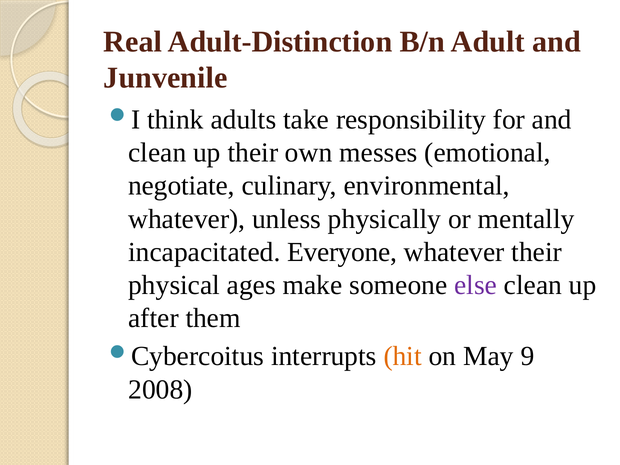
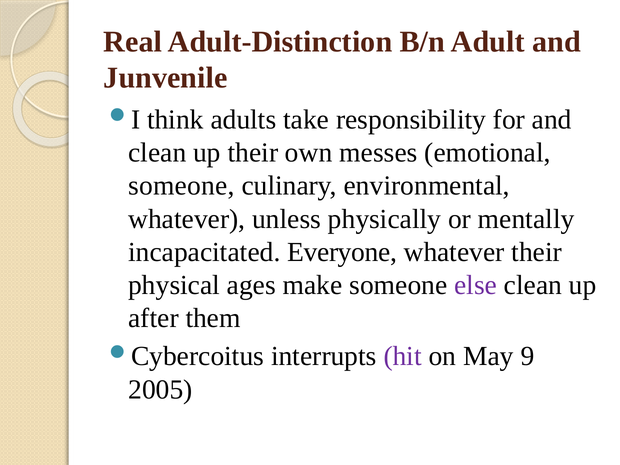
negotiate: negotiate -> someone (181, 186)
hit colour: orange -> purple (403, 356)
2008: 2008 -> 2005 (160, 389)
